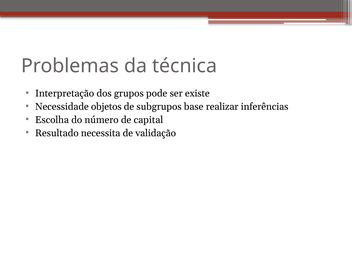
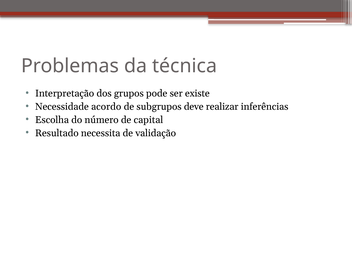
objetos: objetos -> acordo (106, 107)
base: base -> deve (194, 107)
